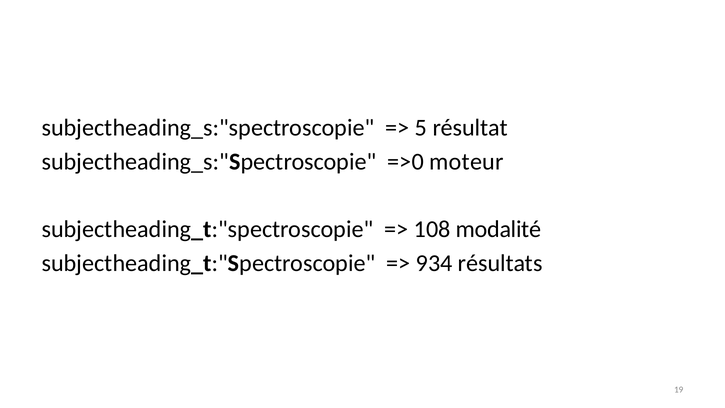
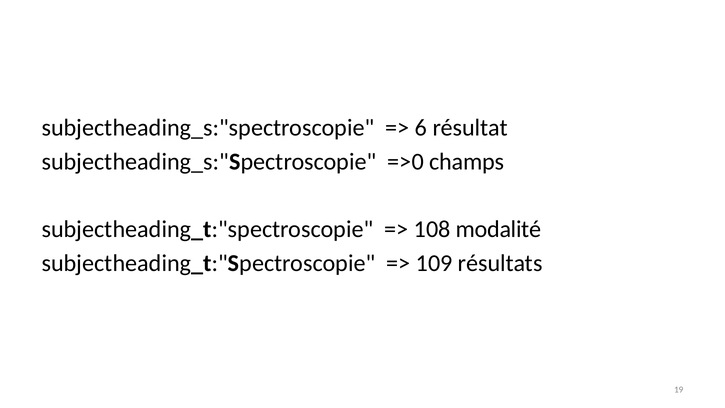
5: 5 -> 6 (421, 128)
moteur: moteur -> champs (467, 162)
934: 934 -> 109 (434, 263)
